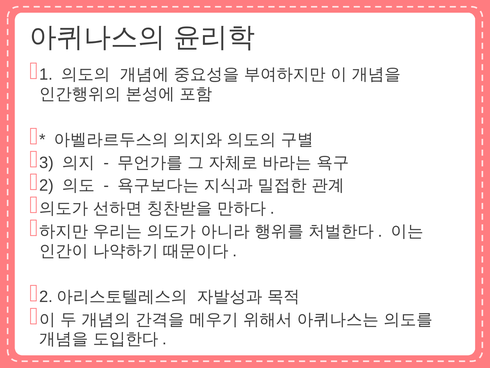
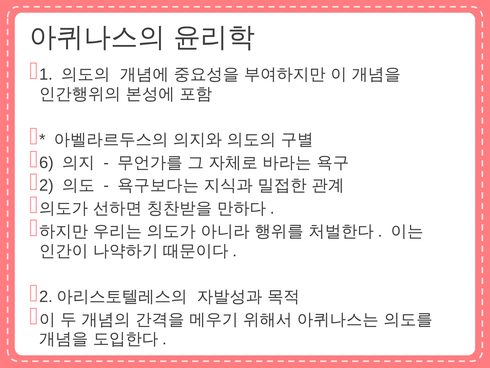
3: 3 -> 6 (46, 162)
